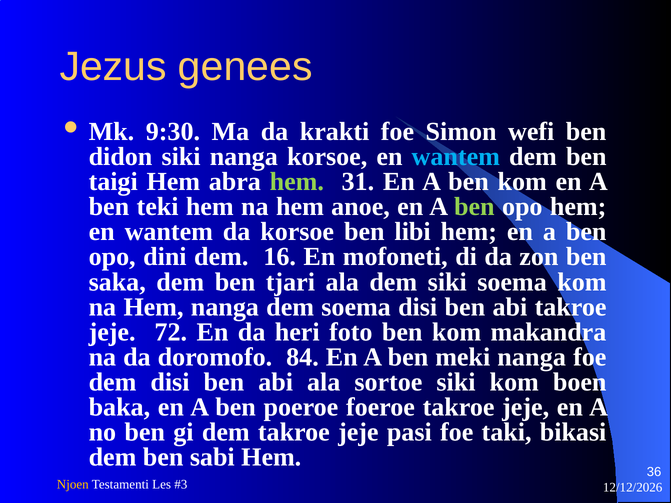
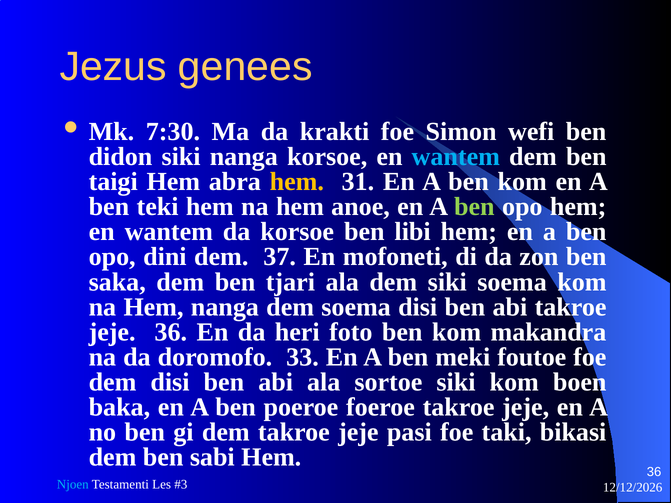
9:30: 9:30 -> 7:30 (173, 132)
hem colour: light green -> yellow (297, 182)
16: 16 -> 37 (280, 257)
jeje 72: 72 -> 36 (171, 332)
84: 84 -> 33 (302, 357)
meki nanga: nanga -> foutoe (532, 357)
Njoen colour: yellow -> light blue (73, 485)
